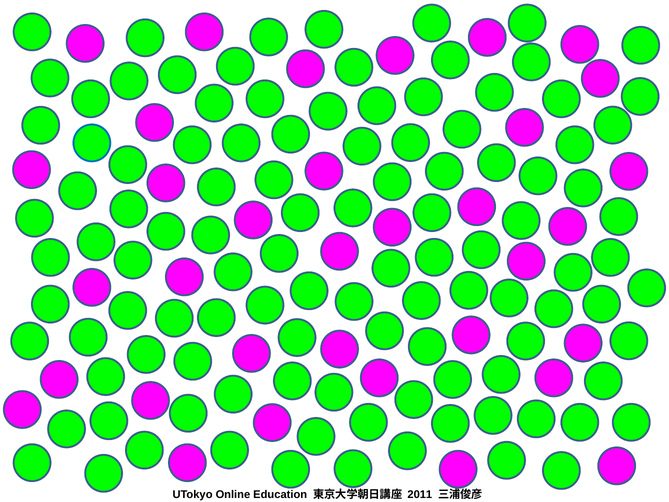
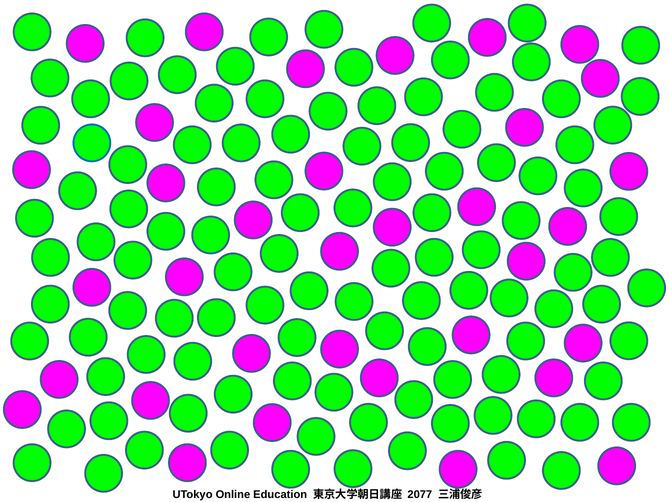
2011: 2011 -> 2077 (420, 494)
